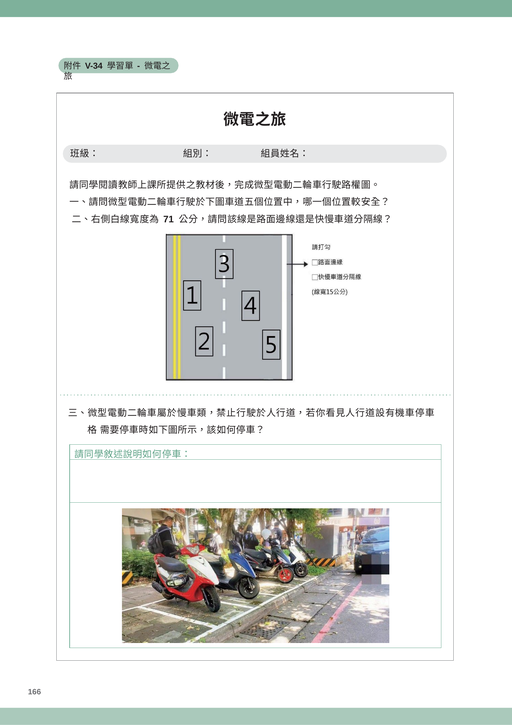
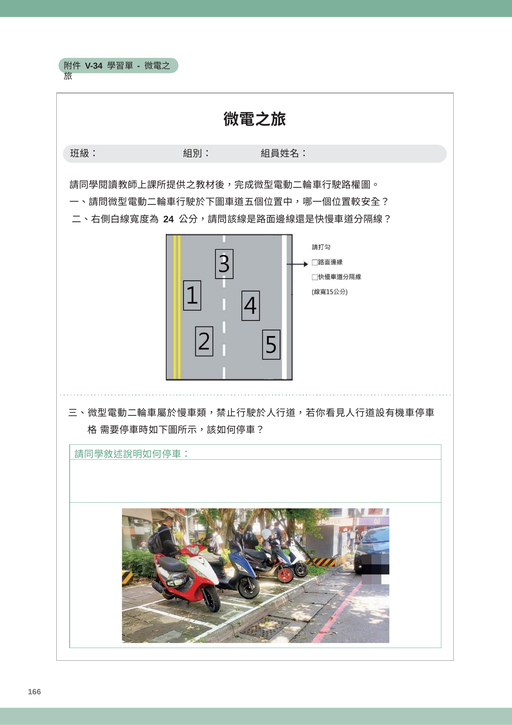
71: 71 -> 24 (169, 219)
